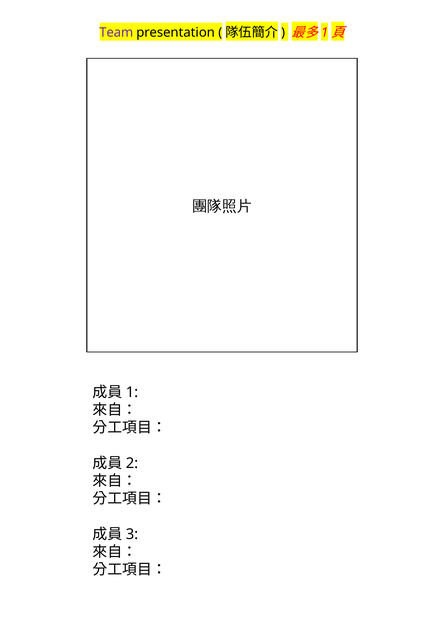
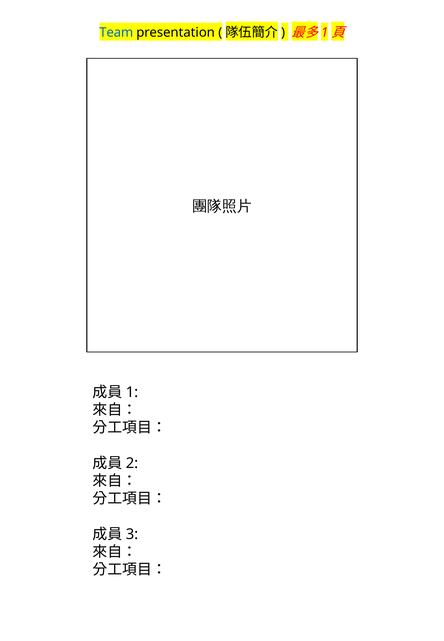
Team colour: purple -> blue (116, 32)
